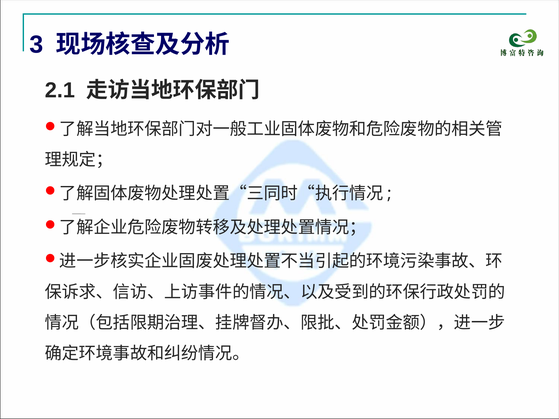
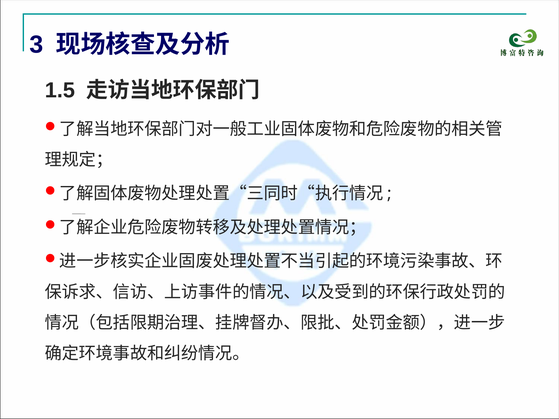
2.1: 2.1 -> 1.5 (60, 90)
